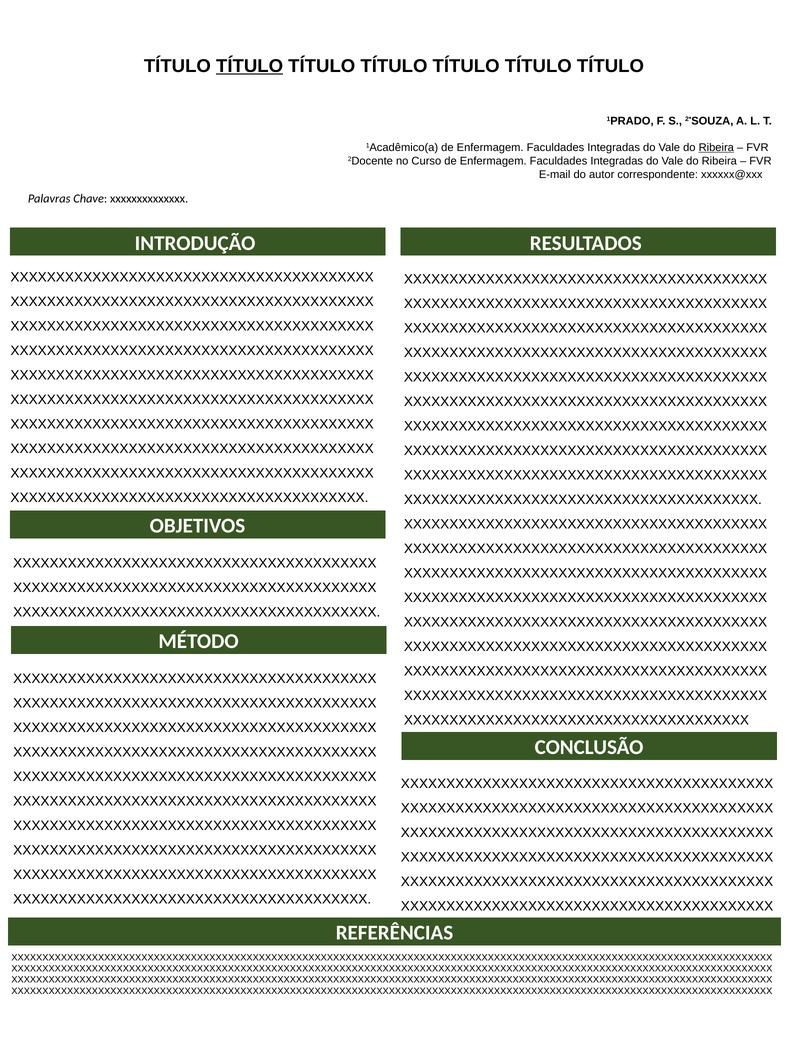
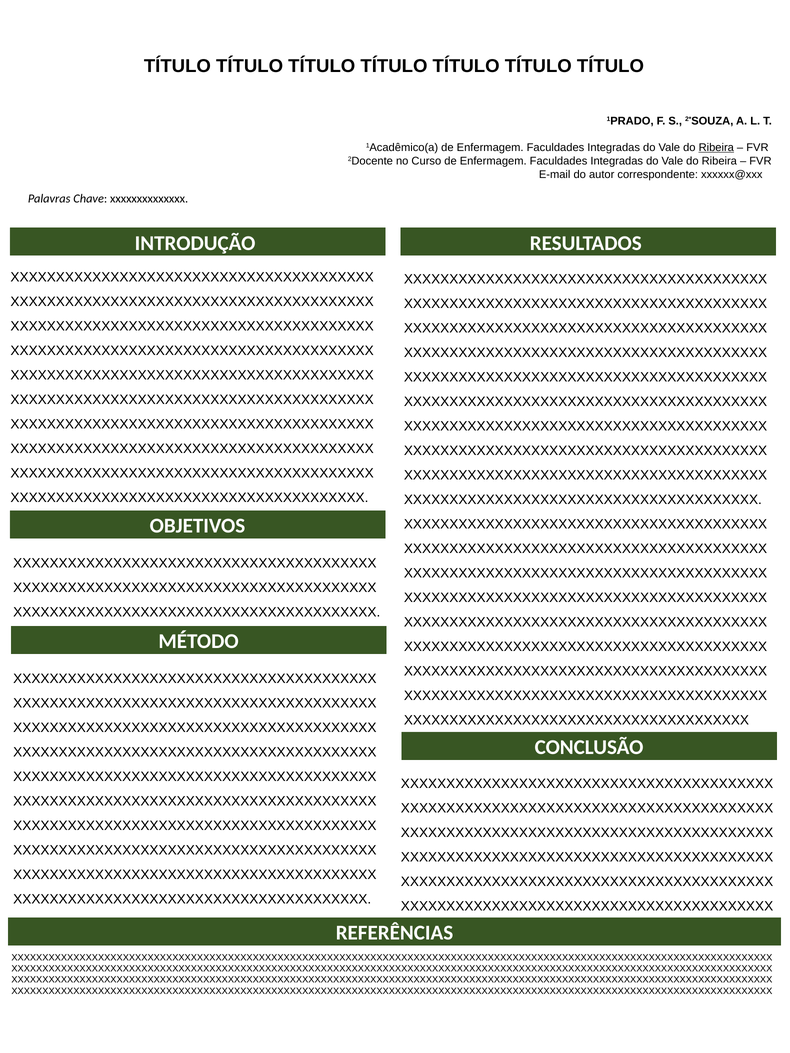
TÍTULO underline: present -> none (250, 66)
